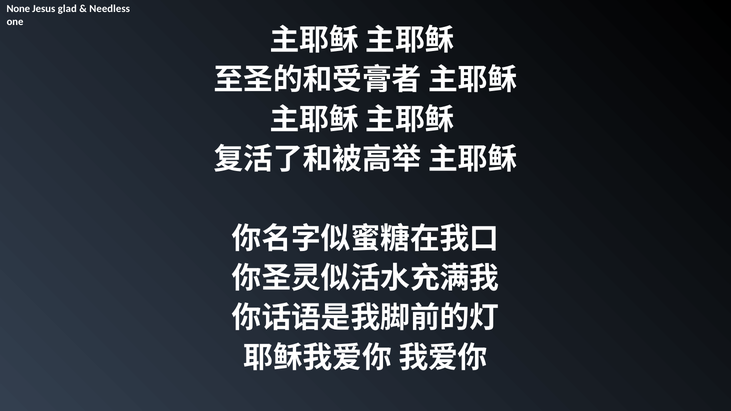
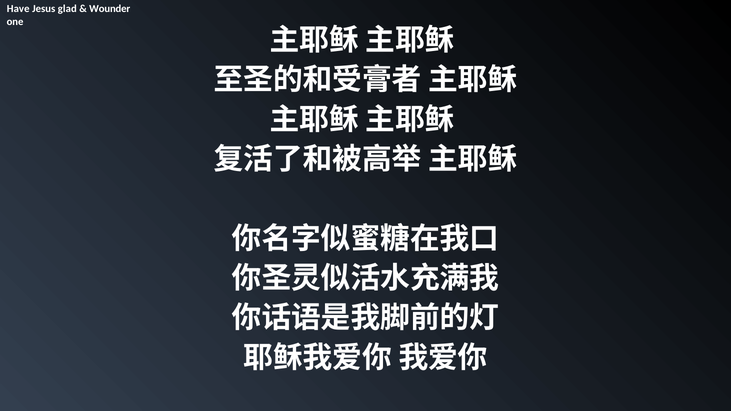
None: None -> Have (18, 9)
Needless: Needless -> Wounder (110, 9)
